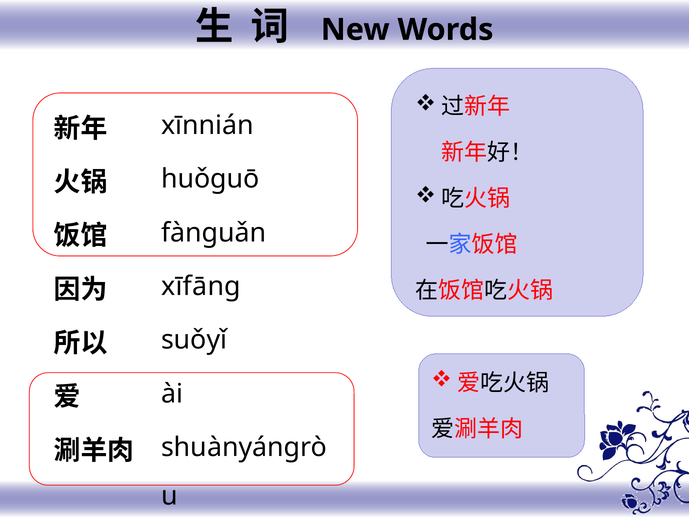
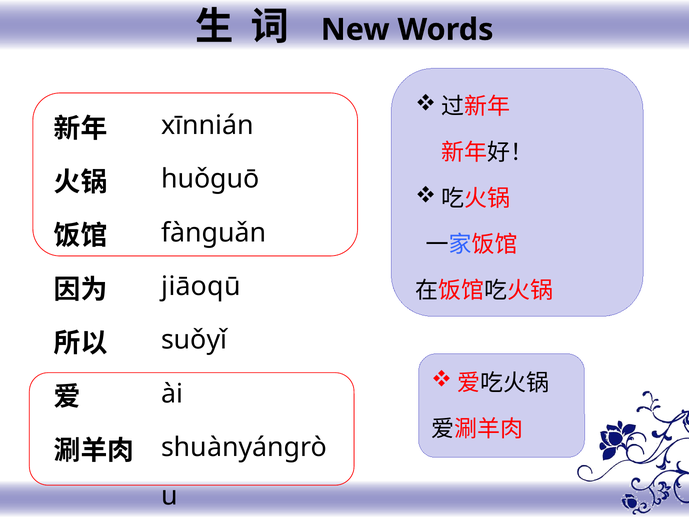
xīfānɡ: xīfānɡ -> jiāoqū (201, 286)
